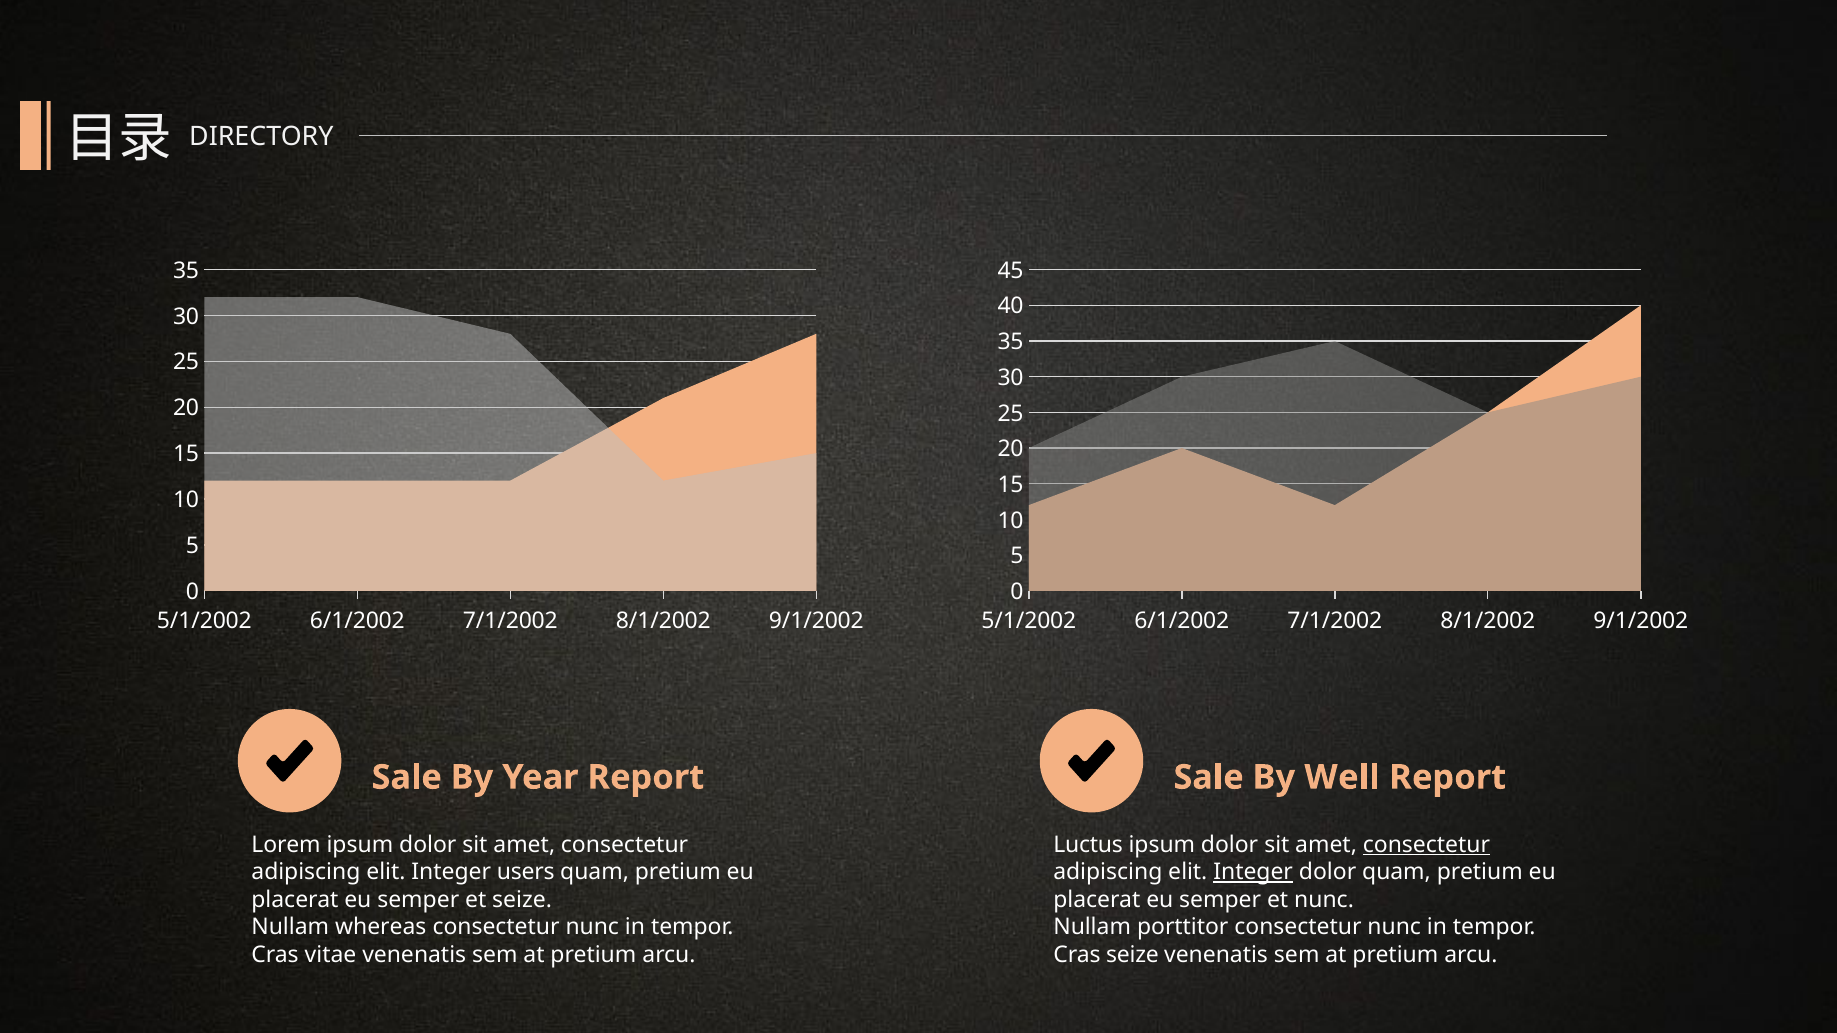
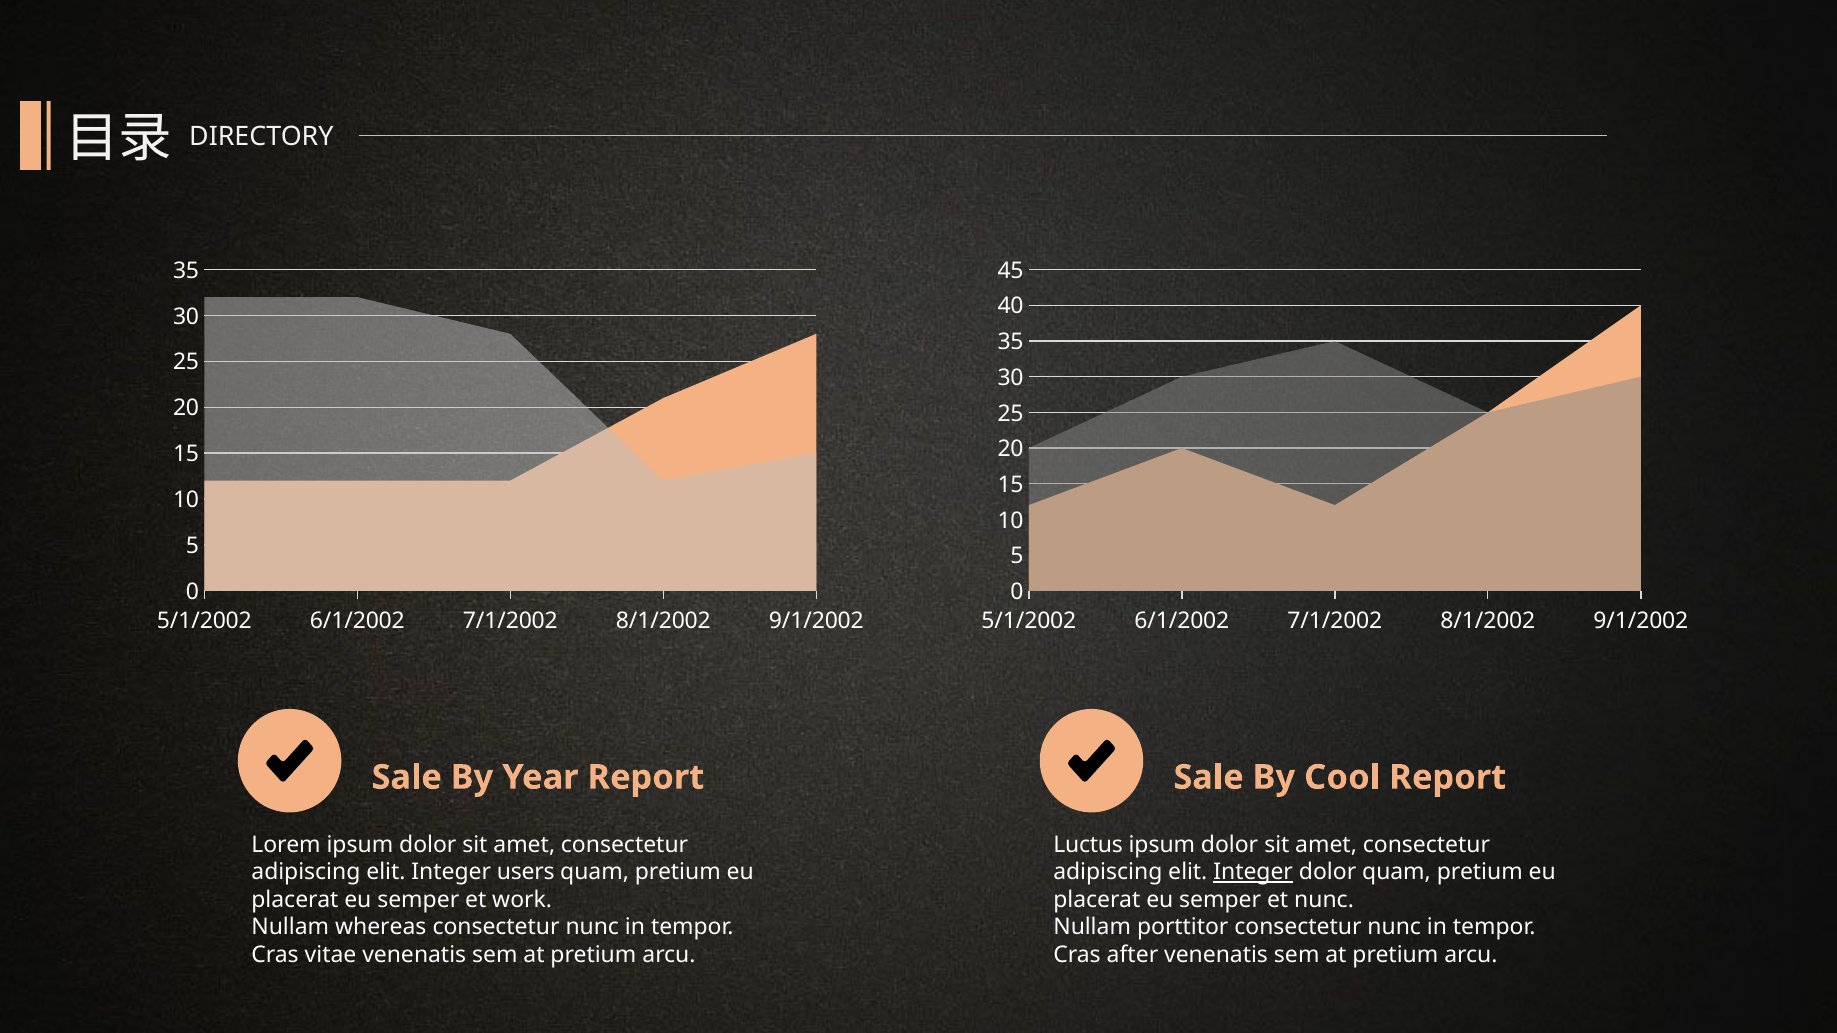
Well: Well -> Cool (1342, 778)
consectetur underline: present -> none (1426, 845)
et seize: seize -> work (522, 900)
Cras seize: seize -> after (1132, 955)
